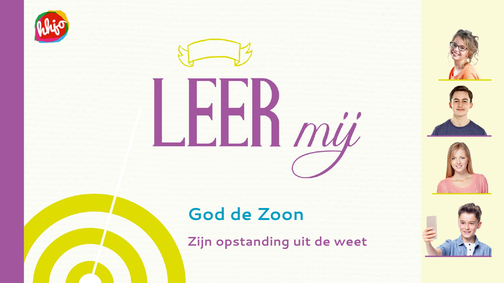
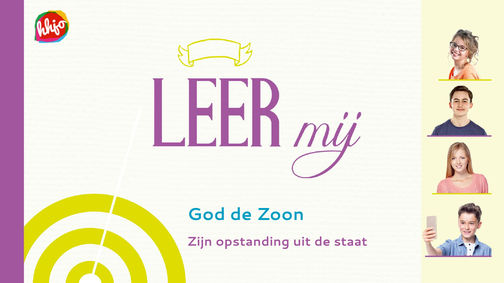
weet: weet -> staat (351, 242)
